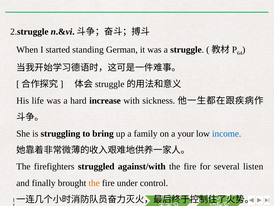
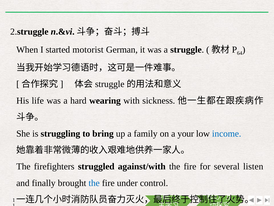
standing: standing -> motorist (88, 50)
increase: increase -> wearing (105, 100)
the colour: orange -> blue (94, 183)
